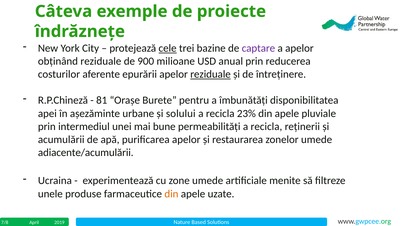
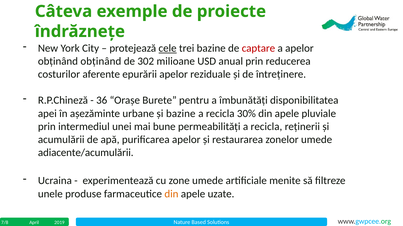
captare colour: purple -> red (258, 48)
obținând reziduale: reziduale -> obținând (101, 61)
900: 900 -> 302 (146, 61)
reziduale underline: present -> none (211, 75)
81: 81 -> 36 (102, 101)
și solului: solului -> bazine (181, 114)
23%: 23% -> 30% (246, 114)
